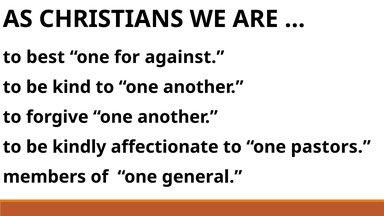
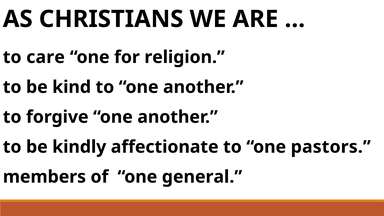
best: best -> care (46, 57)
against: against -> religion (185, 57)
